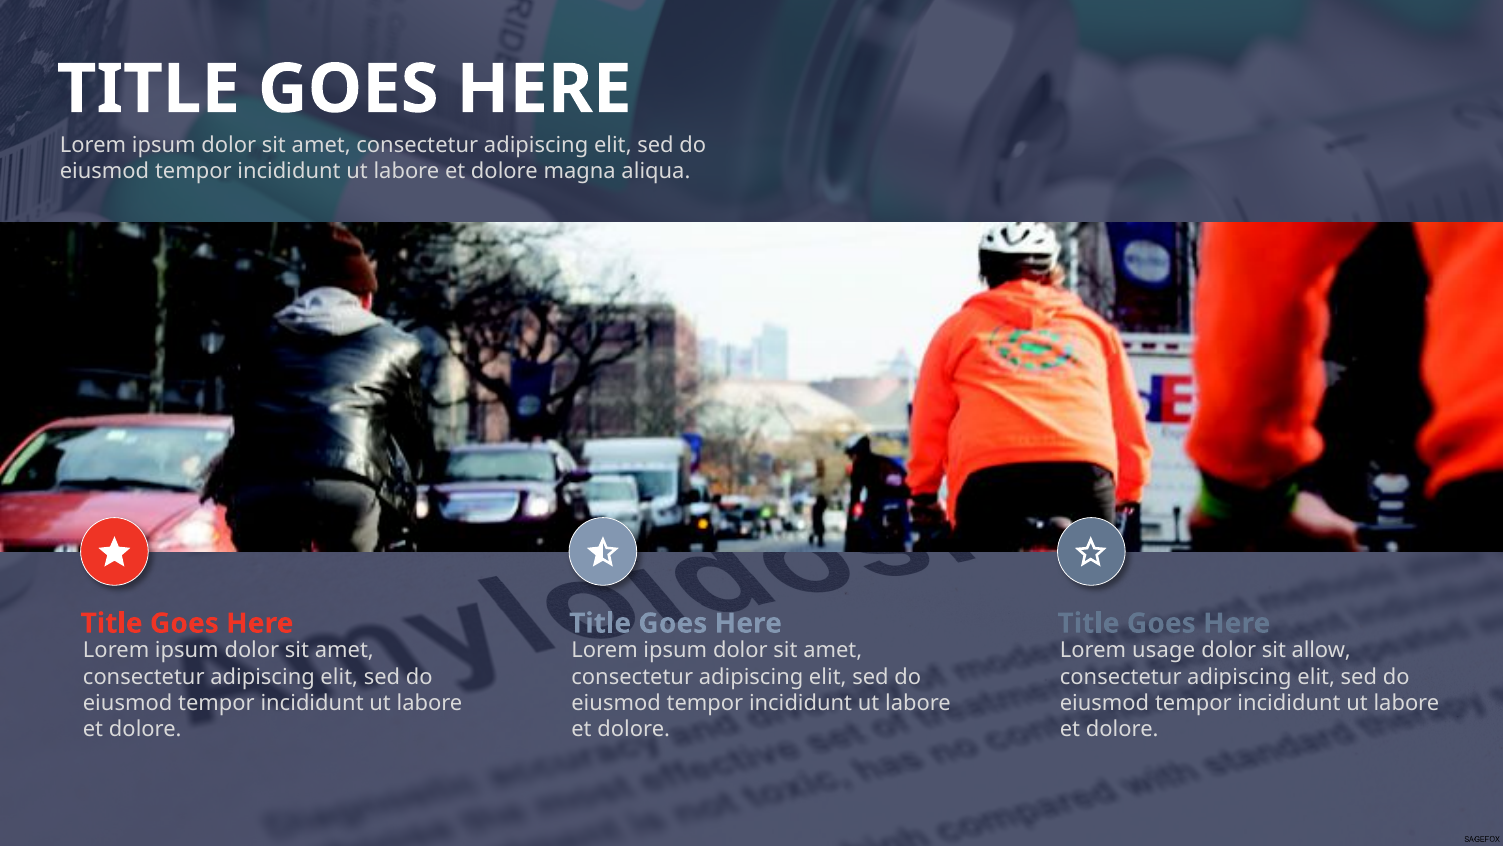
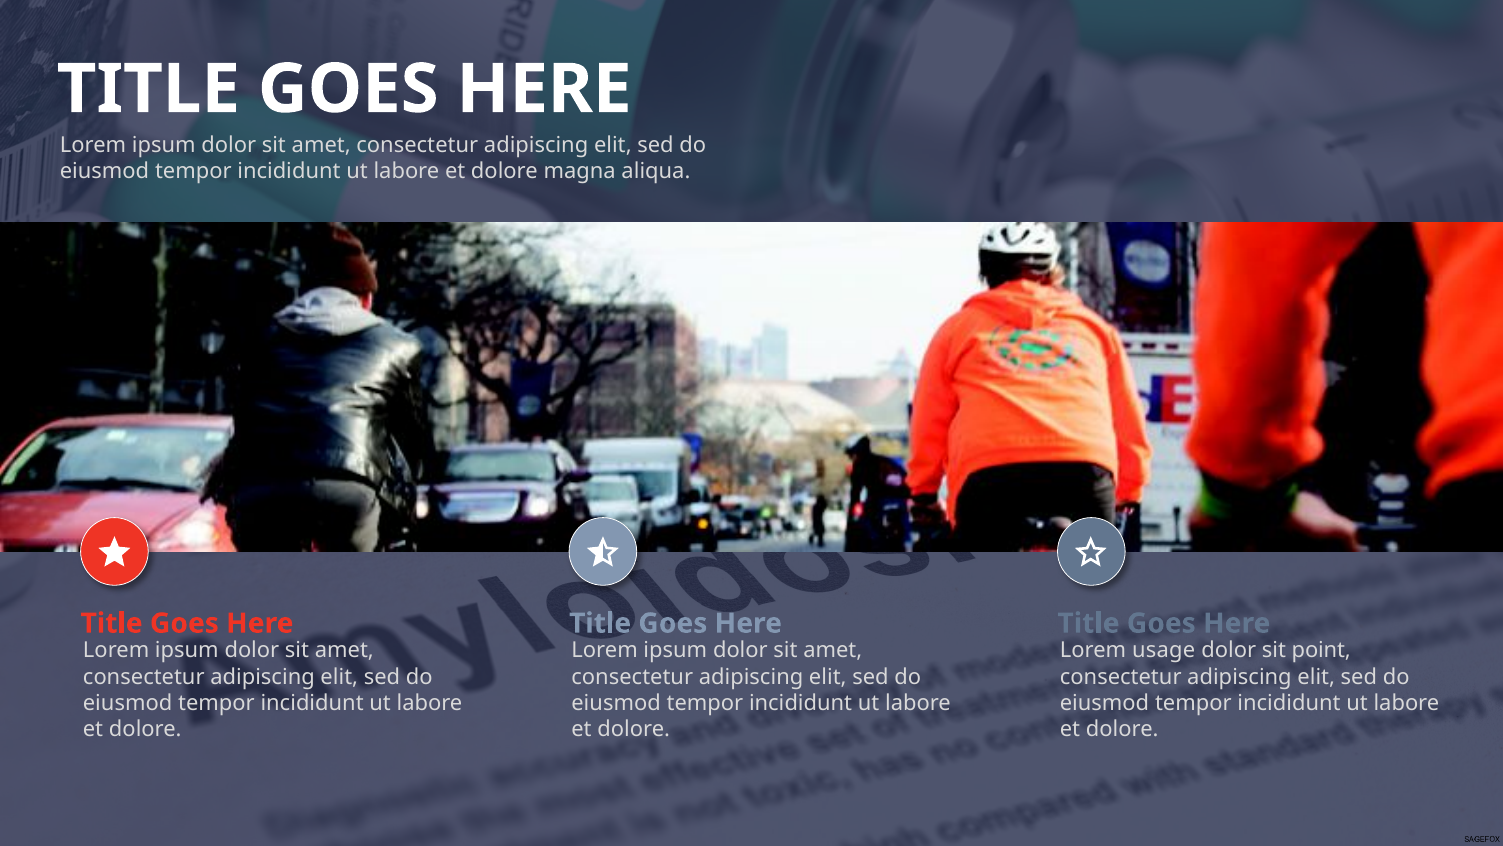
allow: allow -> point (1321, 650)
